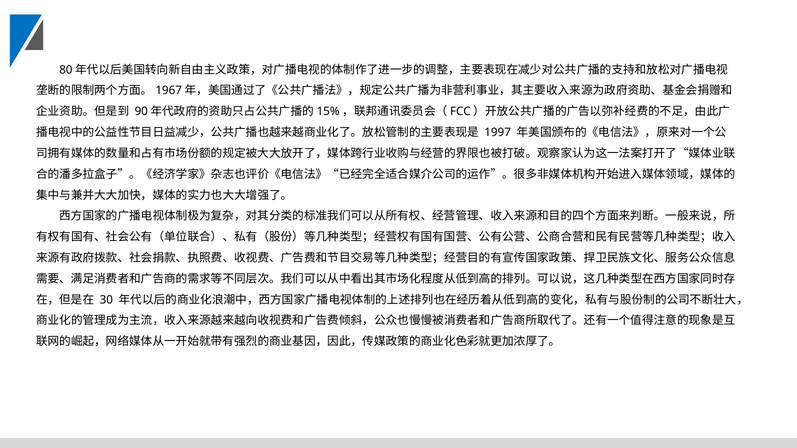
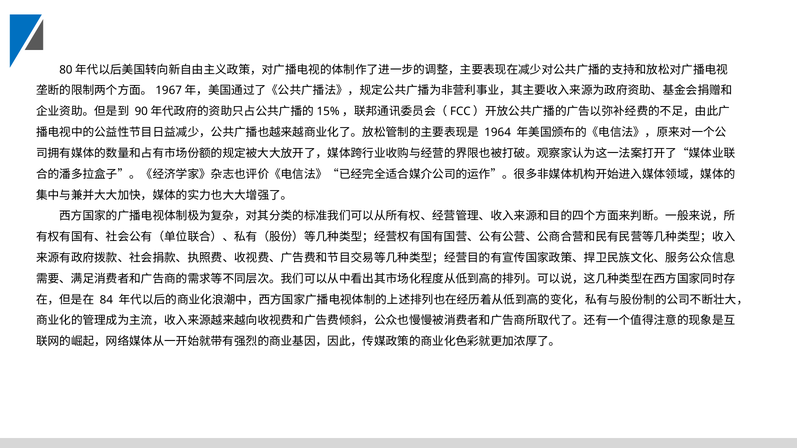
1997: 1997 -> 1964 (498, 133)
30: 30 -> 84 (106, 300)
